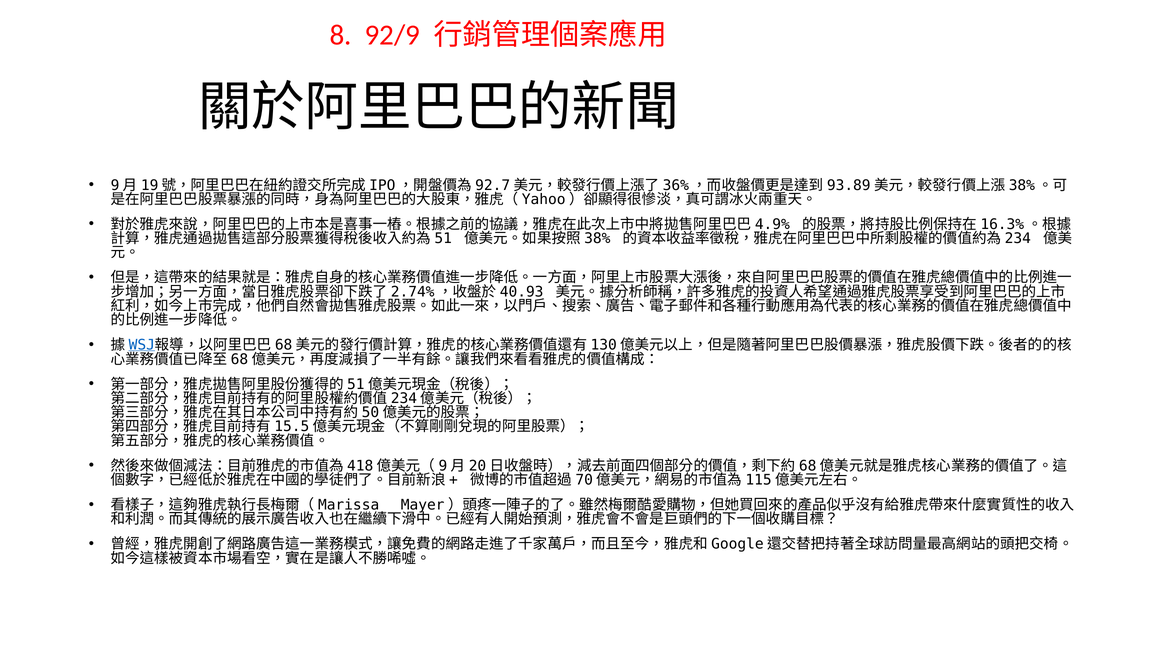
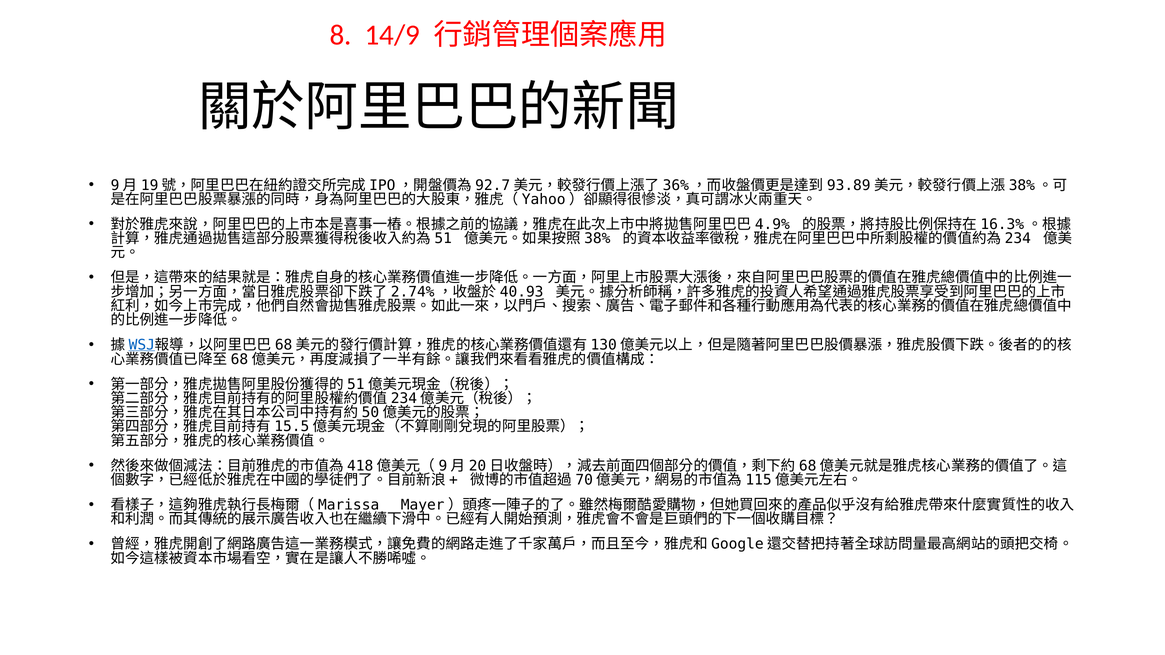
92/9: 92/9 -> 14/9 (392, 35)
